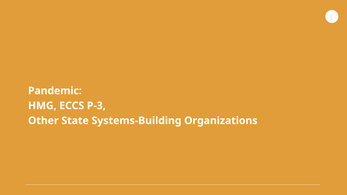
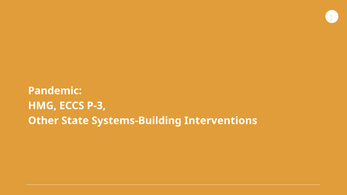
Organizations: Organizations -> Interventions (221, 121)
